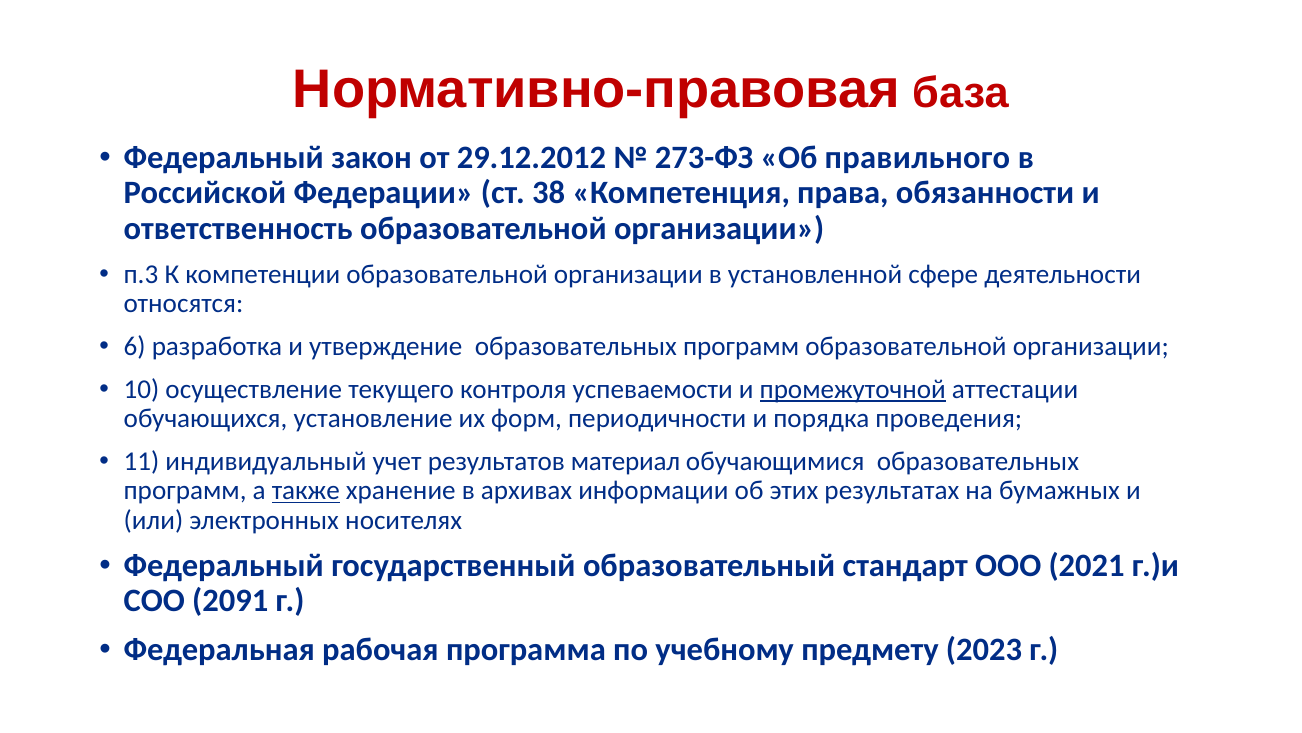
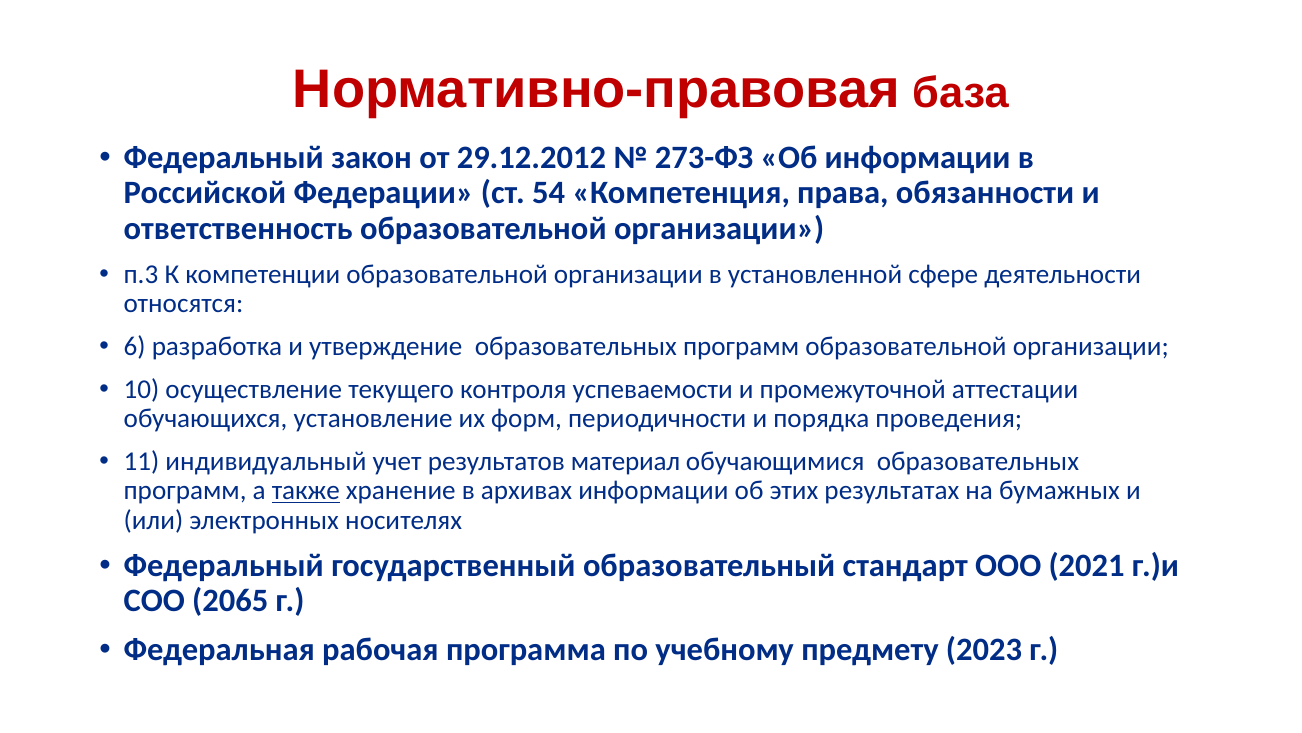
Об правильного: правильного -> информации (918, 158)
38: 38 -> 54 (549, 193)
промежуточной underline: present -> none (853, 389)
2091: 2091 -> 2065 (230, 601)
